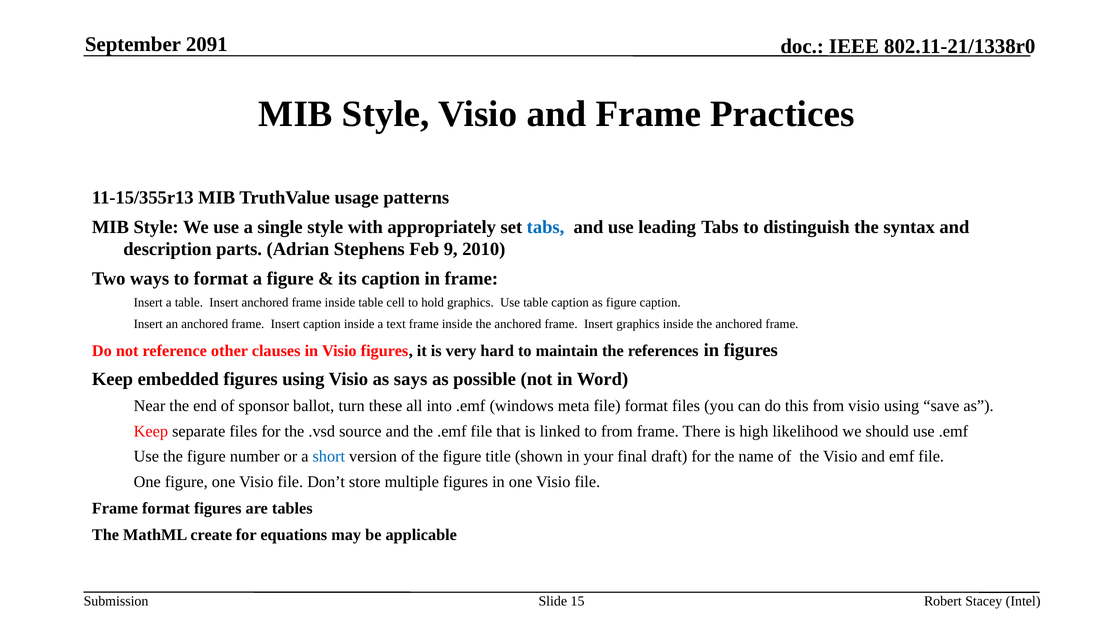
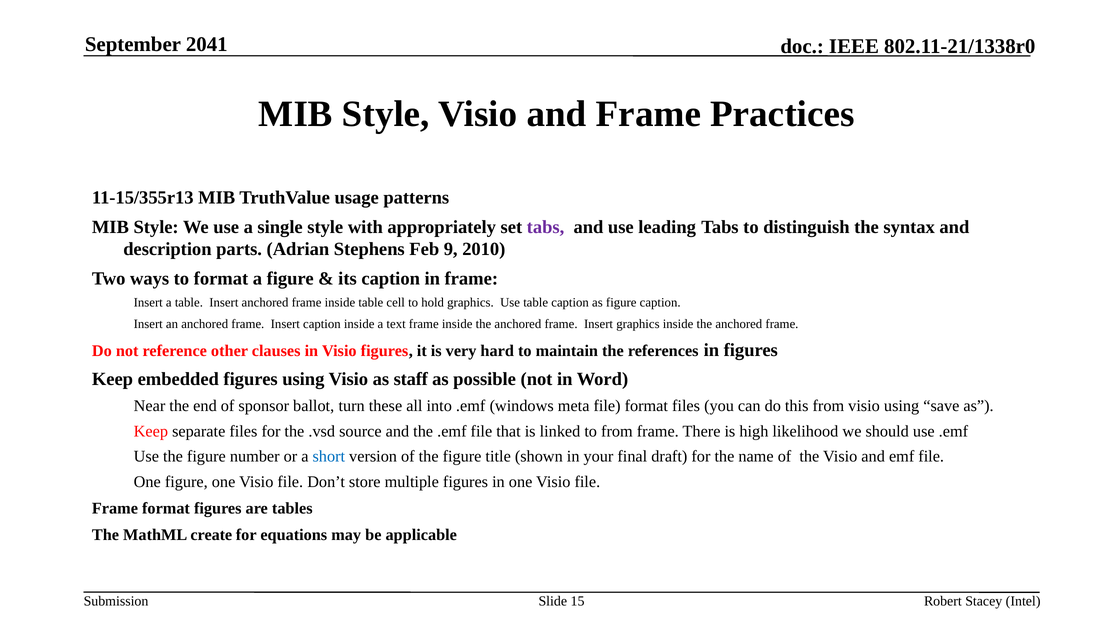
2091: 2091 -> 2041 (207, 44)
tabs colour: blue -> purple (546, 227)
says: says -> staff (411, 379)
